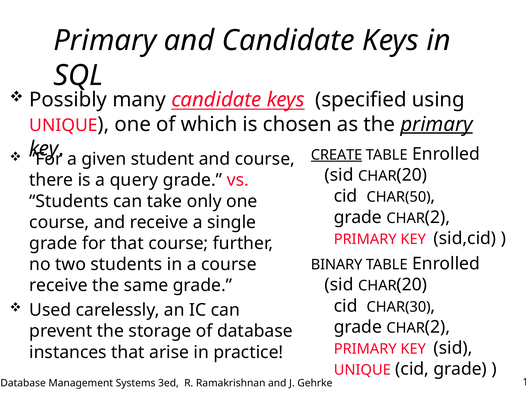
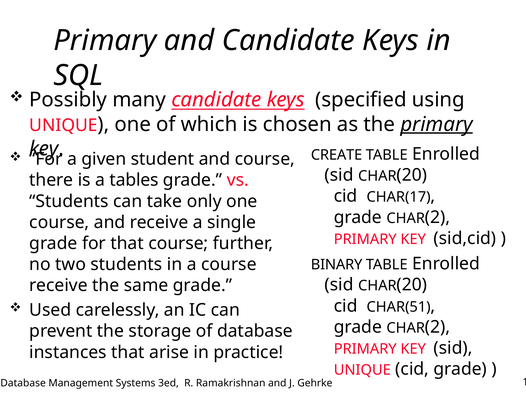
CREATE underline: present -> none (337, 155)
query: query -> tables (134, 180)
CHAR(50: CHAR(50 -> CHAR(17 (399, 197)
CHAR(30: CHAR(30 -> CHAR(51 (399, 306)
